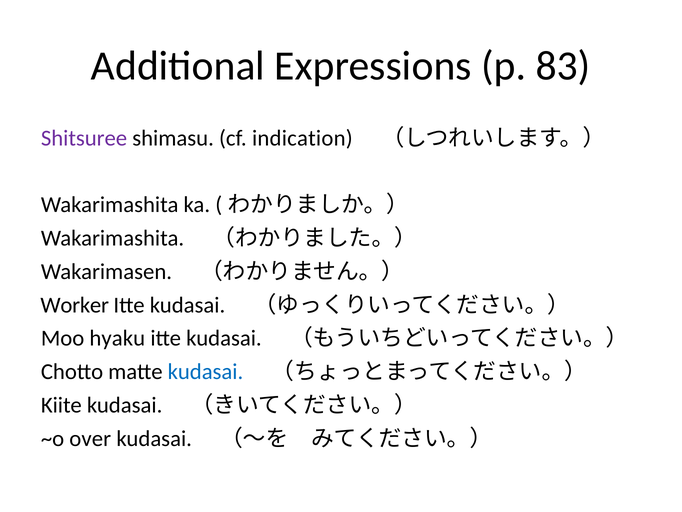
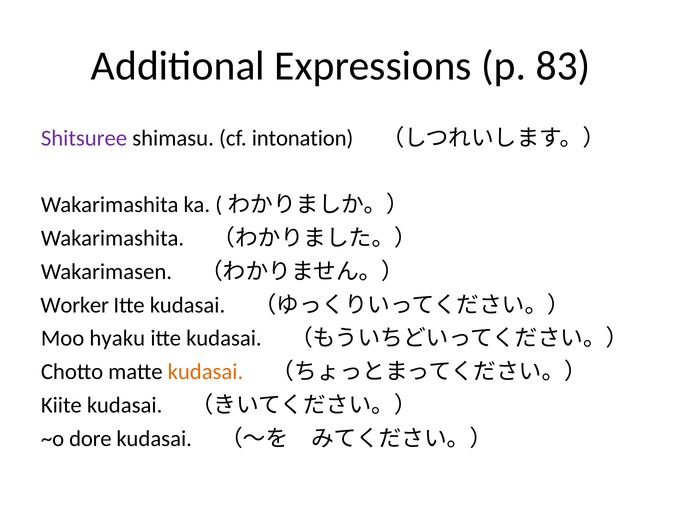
indication: indication -> intonation (303, 138)
kudasai colour: blue -> orange (205, 371)
over: over -> dore (90, 438)
